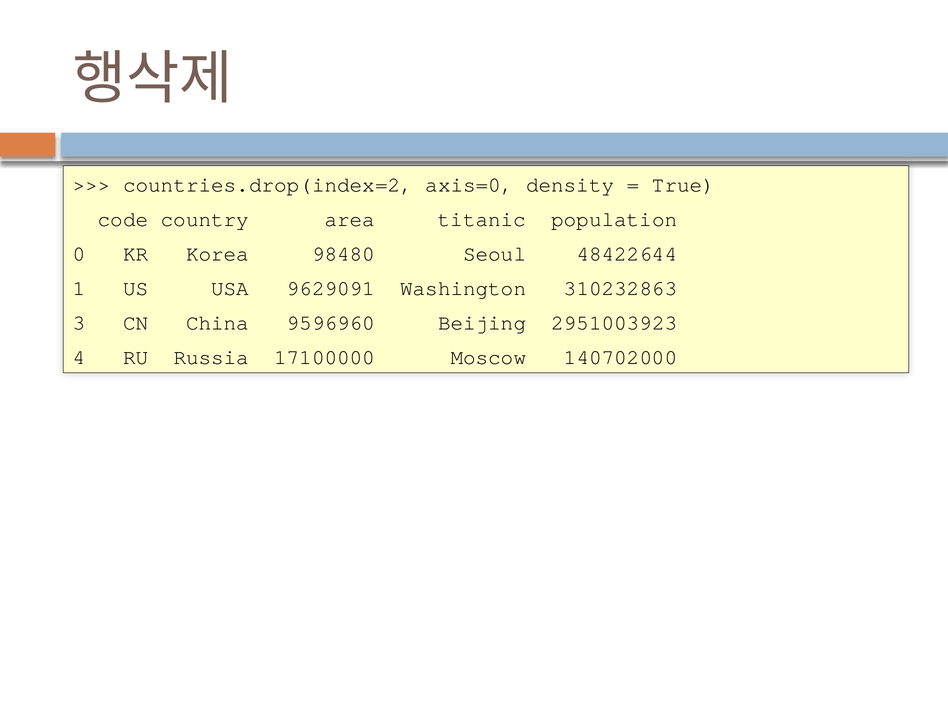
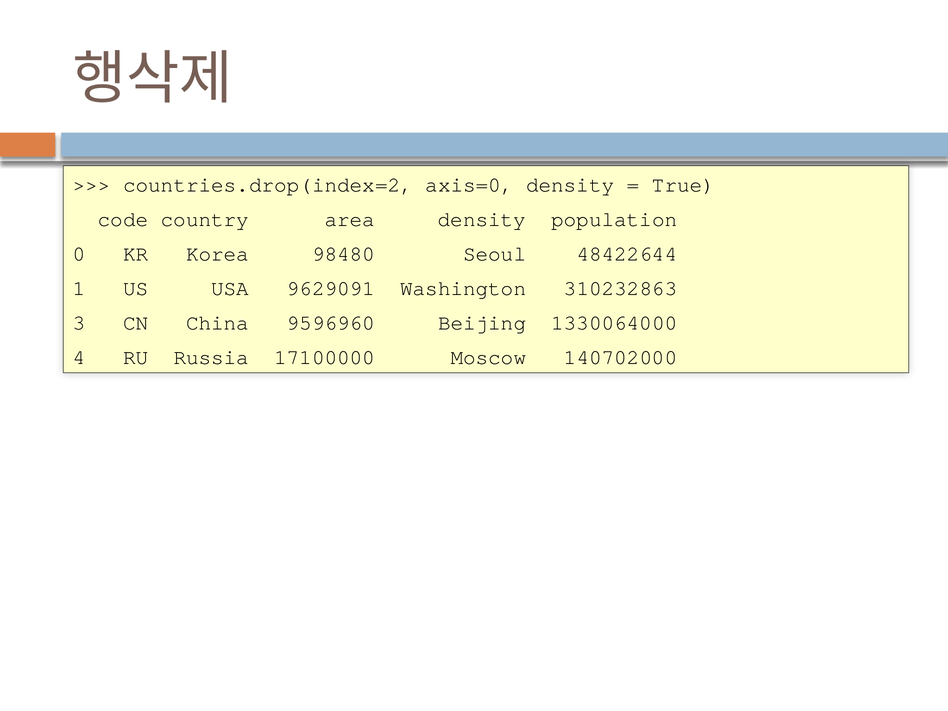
area titanic: titanic -> density (482, 219)
2951003923: 2951003923 -> 1330064000 (614, 323)
